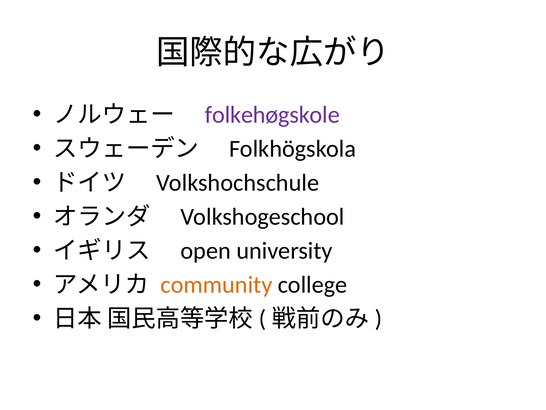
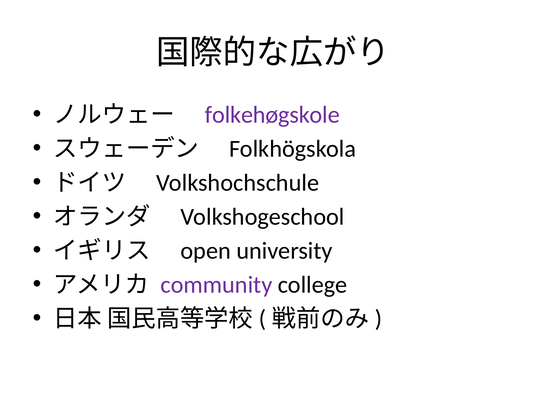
community colour: orange -> purple (216, 284)
